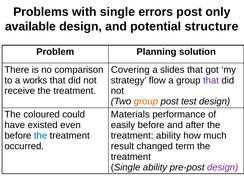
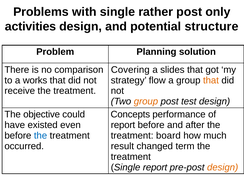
errors: errors -> rather (156, 12)
available: available -> activities (31, 26)
that colour: purple -> orange (211, 80)
coloured: coloured -> objective (42, 114)
Materials: Materials -> Concepts (130, 114)
easily: easily -> report (123, 125)
treatment ability: ability -> board (168, 136)
Single ability: ability -> report (155, 167)
design colour: purple -> orange (223, 167)
